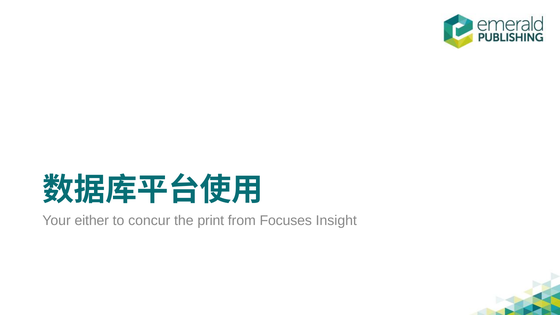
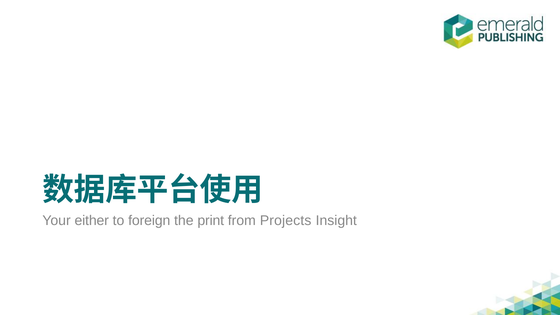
concur: concur -> foreign (149, 220)
Focuses: Focuses -> Projects (286, 220)
